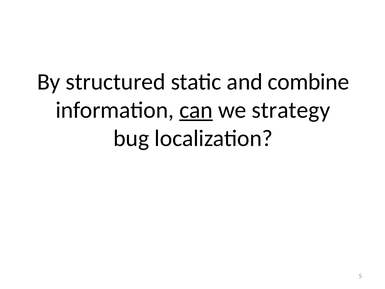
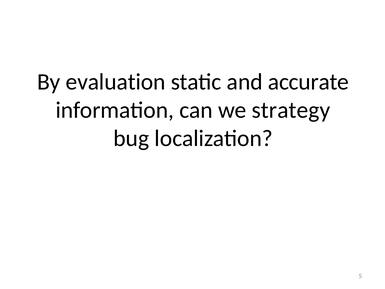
structured: structured -> evaluation (116, 82)
combine: combine -> accurate (308, 82)
can underline: present -> none (196, 110)
